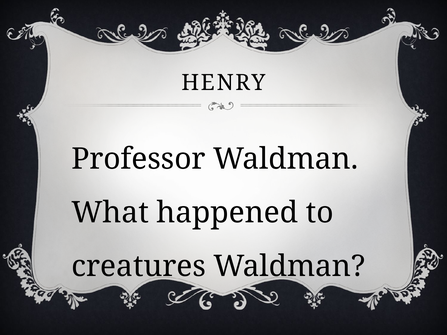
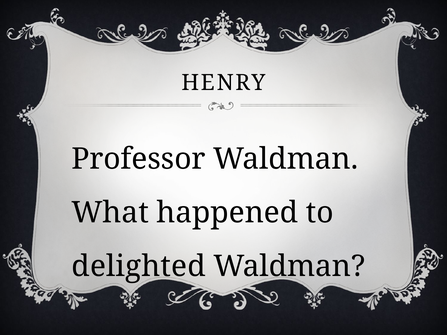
creatures: creatures -> delighted (139, 267)
